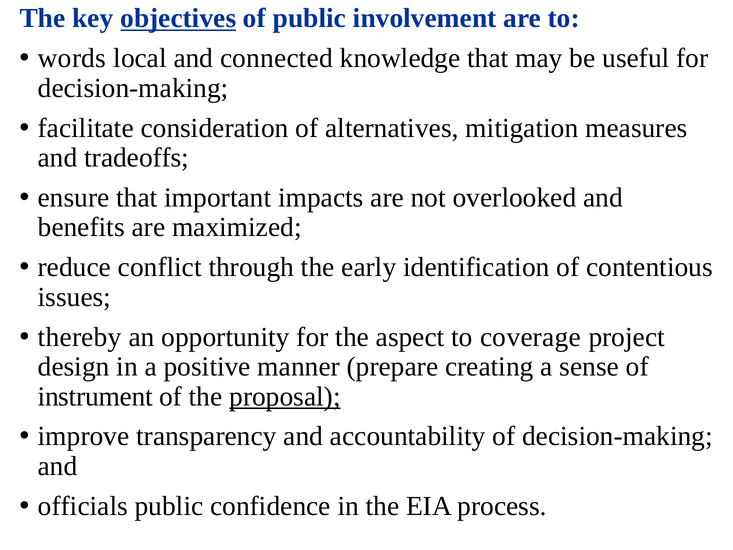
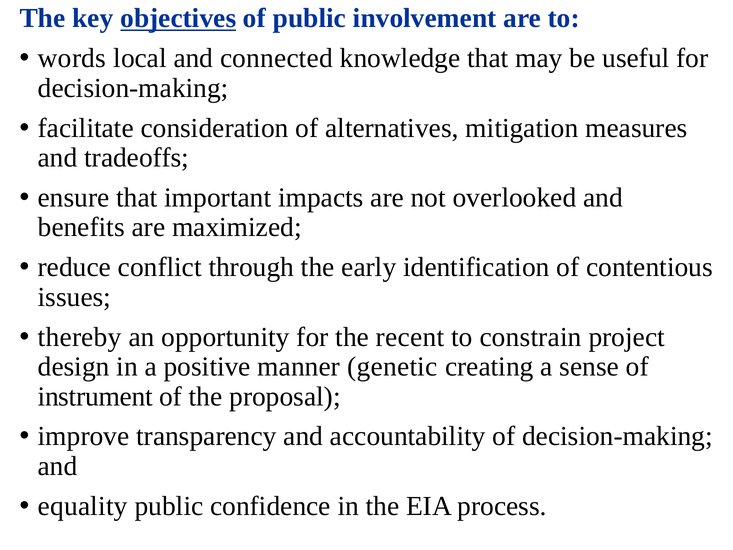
aspect: aspect -> recent (410, 337)
coverage: coverage -> constrain (531, 337)
prepare: prepare -> genetic (392, 367)
proposal underline: present -> none (285, 396)
officials: officials -> equality (83, 506)
